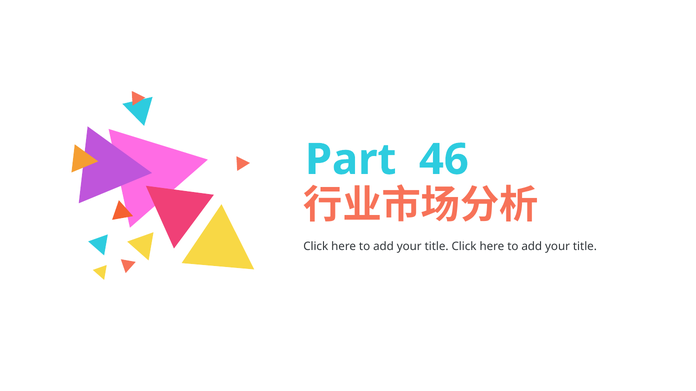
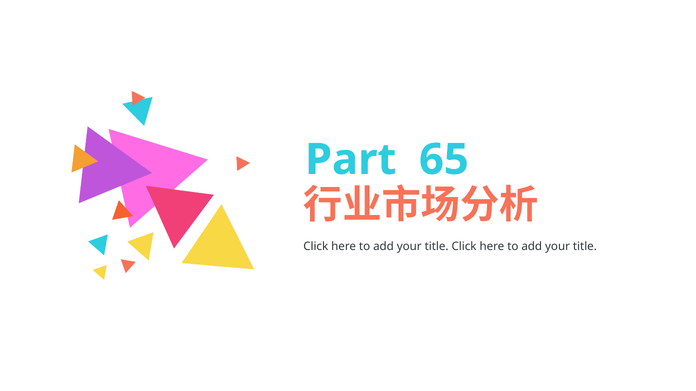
46: 46 -> 65 (444, 160)
